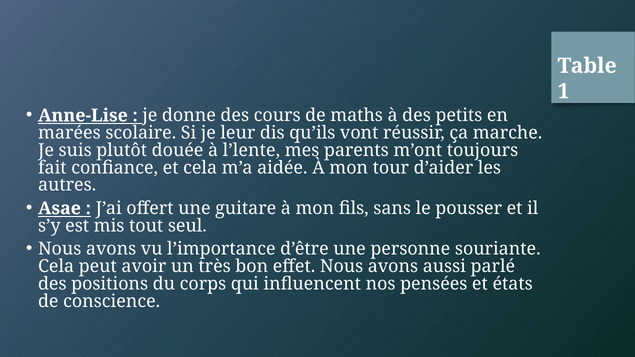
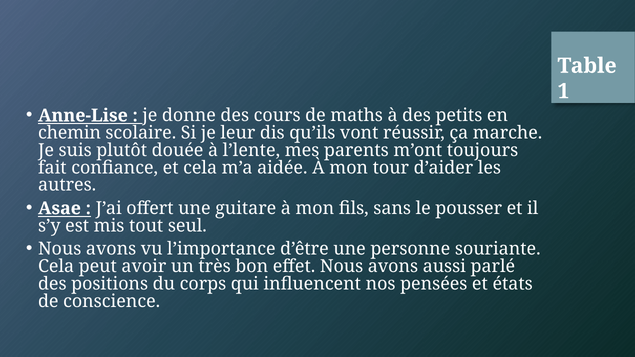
marées: marées -> chemin (69, 133)
